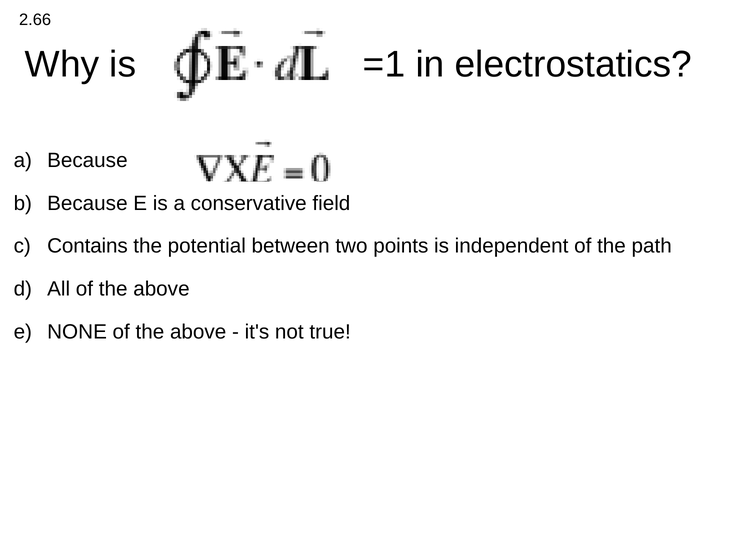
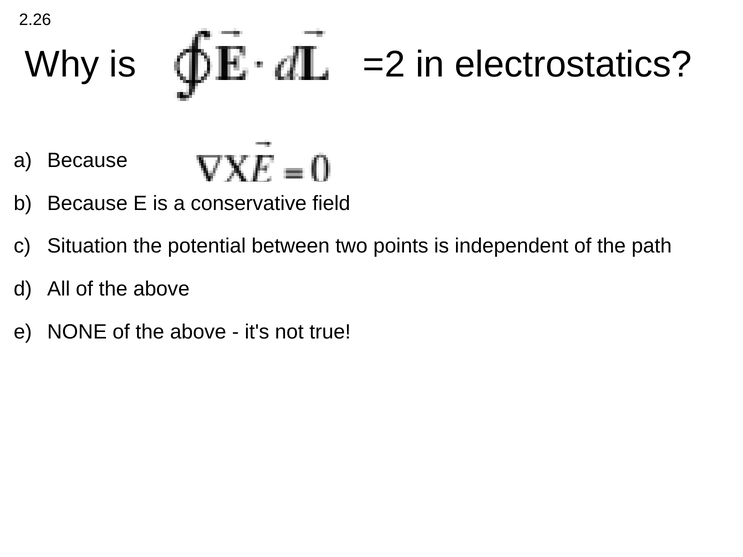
2.66: 2.66 -> 2.26 (35, 20)
=1: =1 -> =2 (384, 64)
Contains: Contains -> Situation (87, 246)
